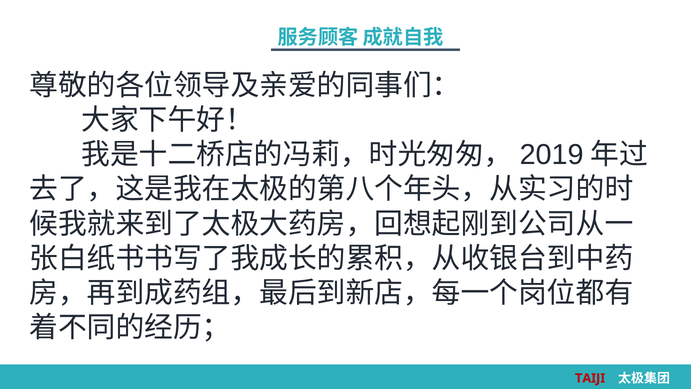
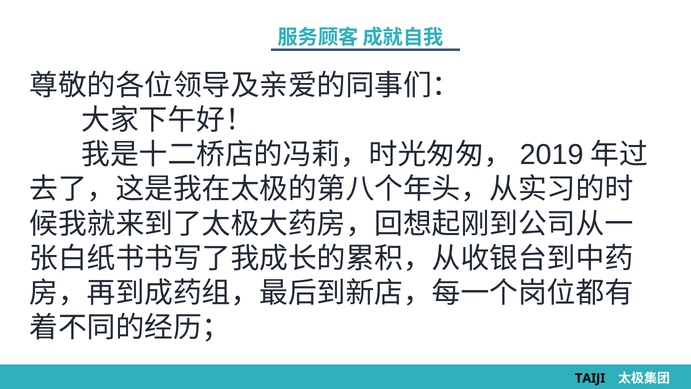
TAIJI colour: red -> black (590, 378)
